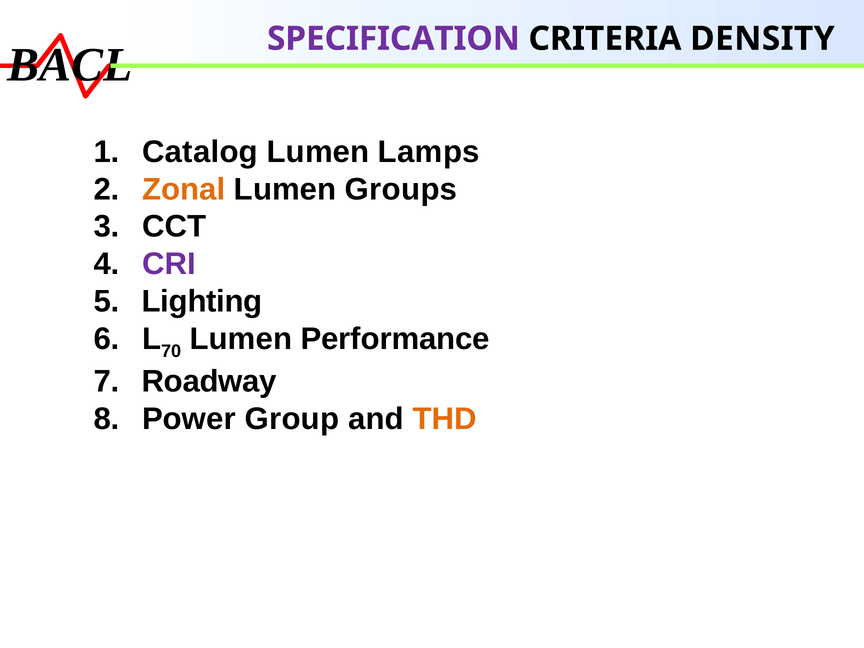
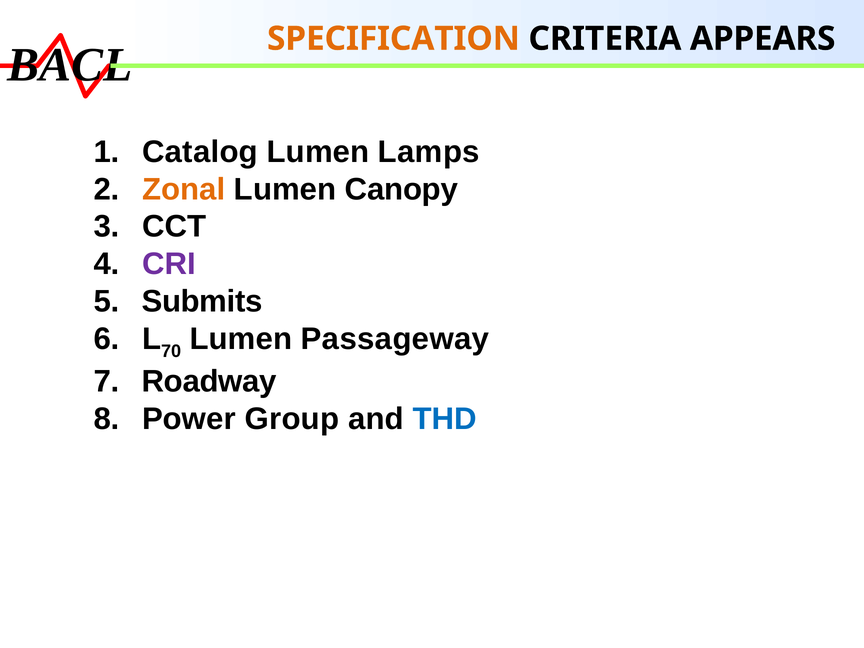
SPECIFICATION colour: purple -> orange (393, 39)
DENSITY: DENSITY -> APPEARS (763, 39)
Groups: Groups -> Canopy (401, 189)
Lighting: Lighting -> Submits (202, 301)
Performance: Performance -> Passageway (395, 339)
THD colour: orange -> blue (445, 419)
